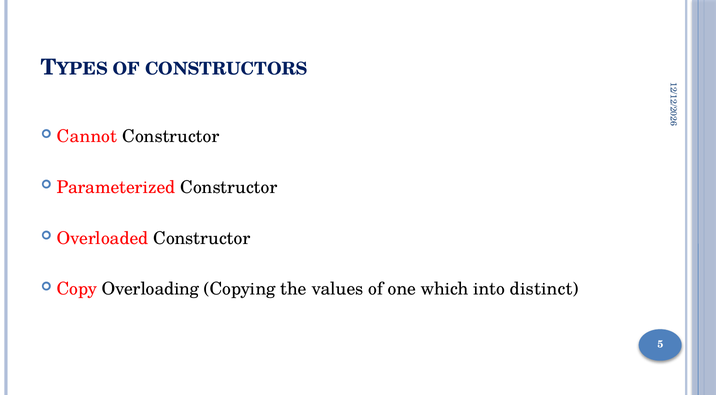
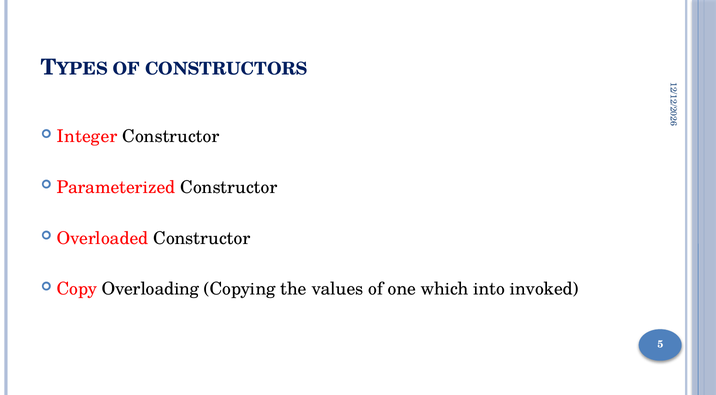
Cannot: Cannot -> Integer (87, 136)
distinct: distinct -> invoked (544, 289)
